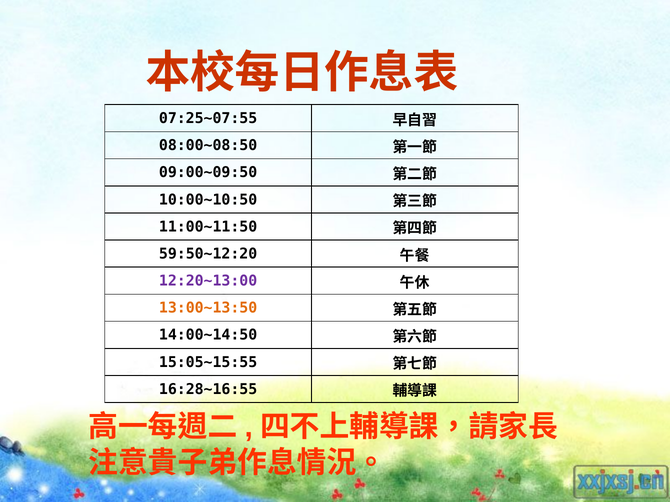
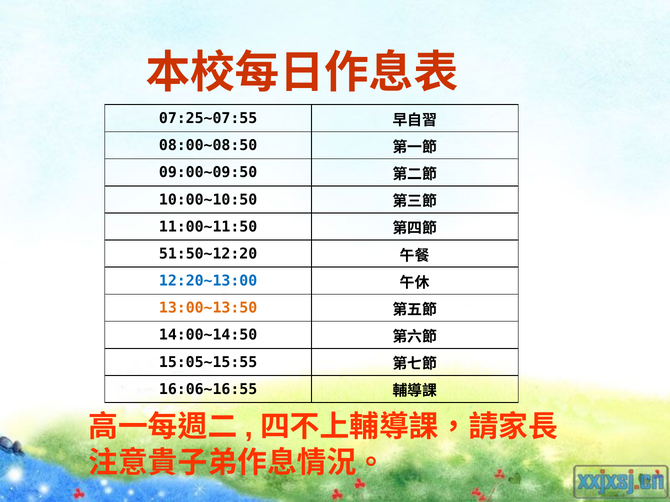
59:50~12:20: 59:50~12:20 -> 51:50~12:20 (208, 254)
12:20~13:00 colour: purple -> blue (208, 281)
16:28~16:55: 16:28~16:55 -> 16:06~16:55 (208, 390)
